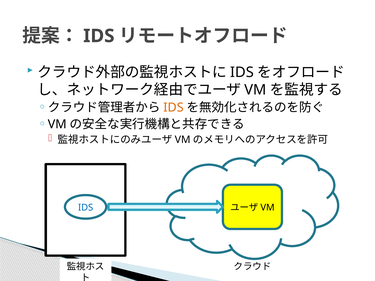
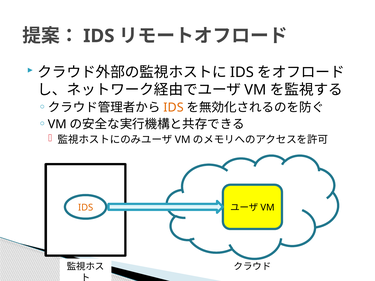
IDS colour: blue -> orange (86, 208)
